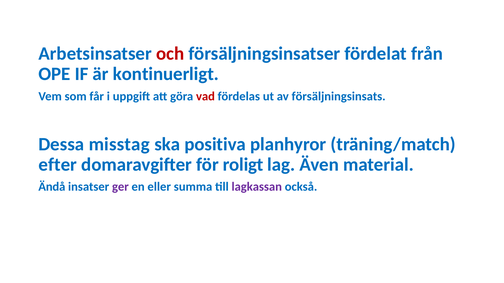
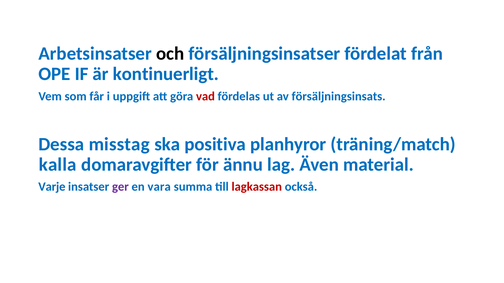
och colour: red -> black (170, 54)
efter: efter -> kalla (58, 165)
roligt: roligt -> ännu (243, 165)
Ändå: Ändå -> Varje (52, 187)
eller: eller -> vara (159, 187)
lagkassan colour: purple -> red (257, 187)
